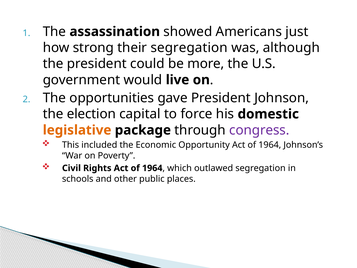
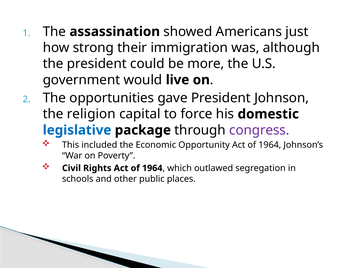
their segregation: segregation -> immigration (189, 48)
election: election -> religion (91, 114)
legislative colour: orange -> blue (77, 130)
